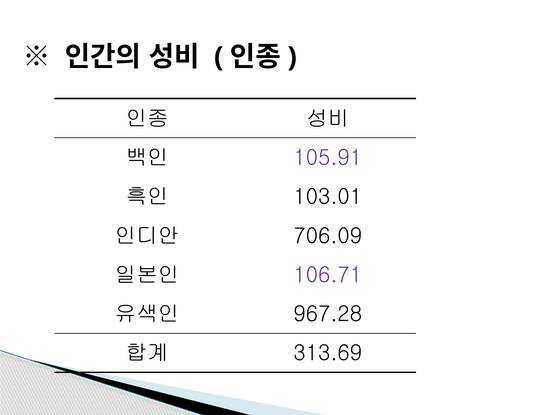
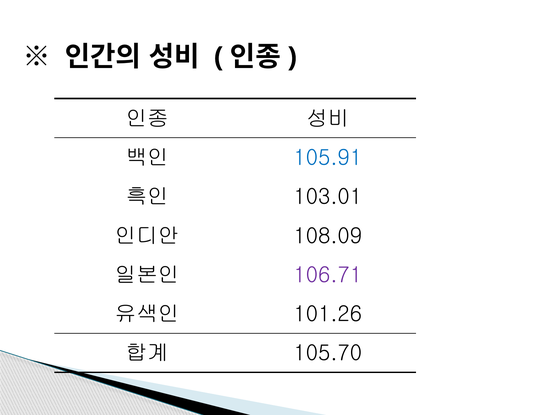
105.91 colour: purple -> blue (328, 158)
706.09: 706.09 -> 108.09 (328, 236)
967.28: 967.28 -> 101.26 (328, 314)
313.69: 313.69 -> 105.70 (328, 353)
